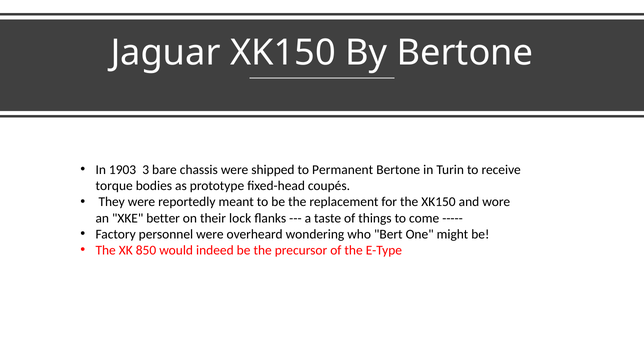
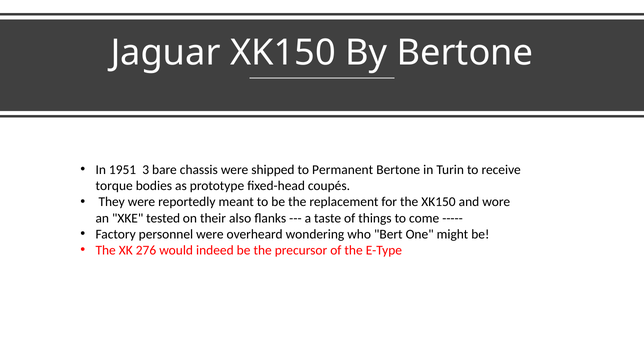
1903: 1903 -> 1951 (123, 170)
better: better -> tested (163, 218)
lock: lock -> also (240, 218)
850: 850 -> 276 (146, 250)
